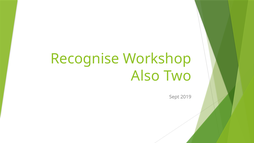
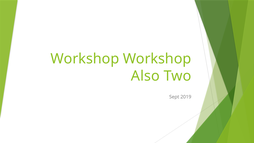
Recognise: Recognise -> Workshop (85, 59)
